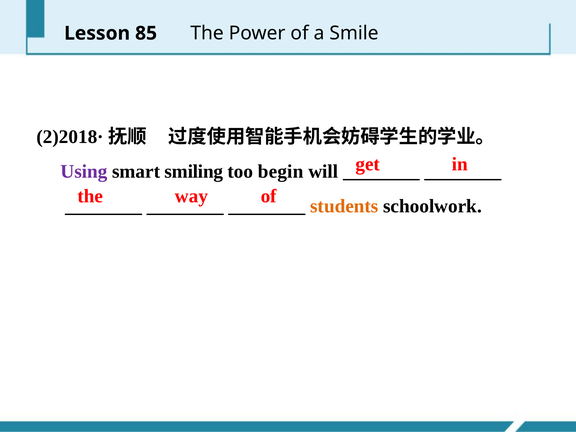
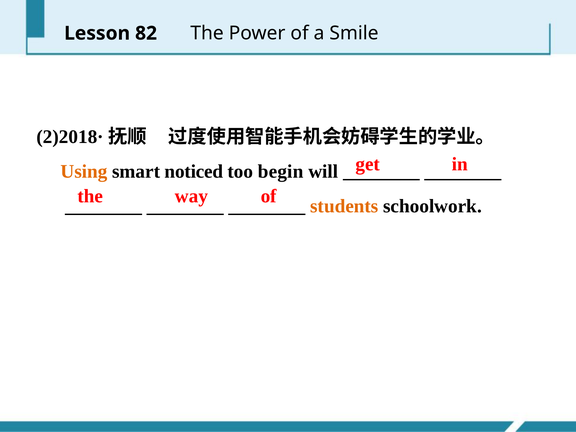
85: 85 -> 82 (146, 33)
Using colour: purple -> orange (84, 171)
smiling: smiling -> noticed (194, 171)
